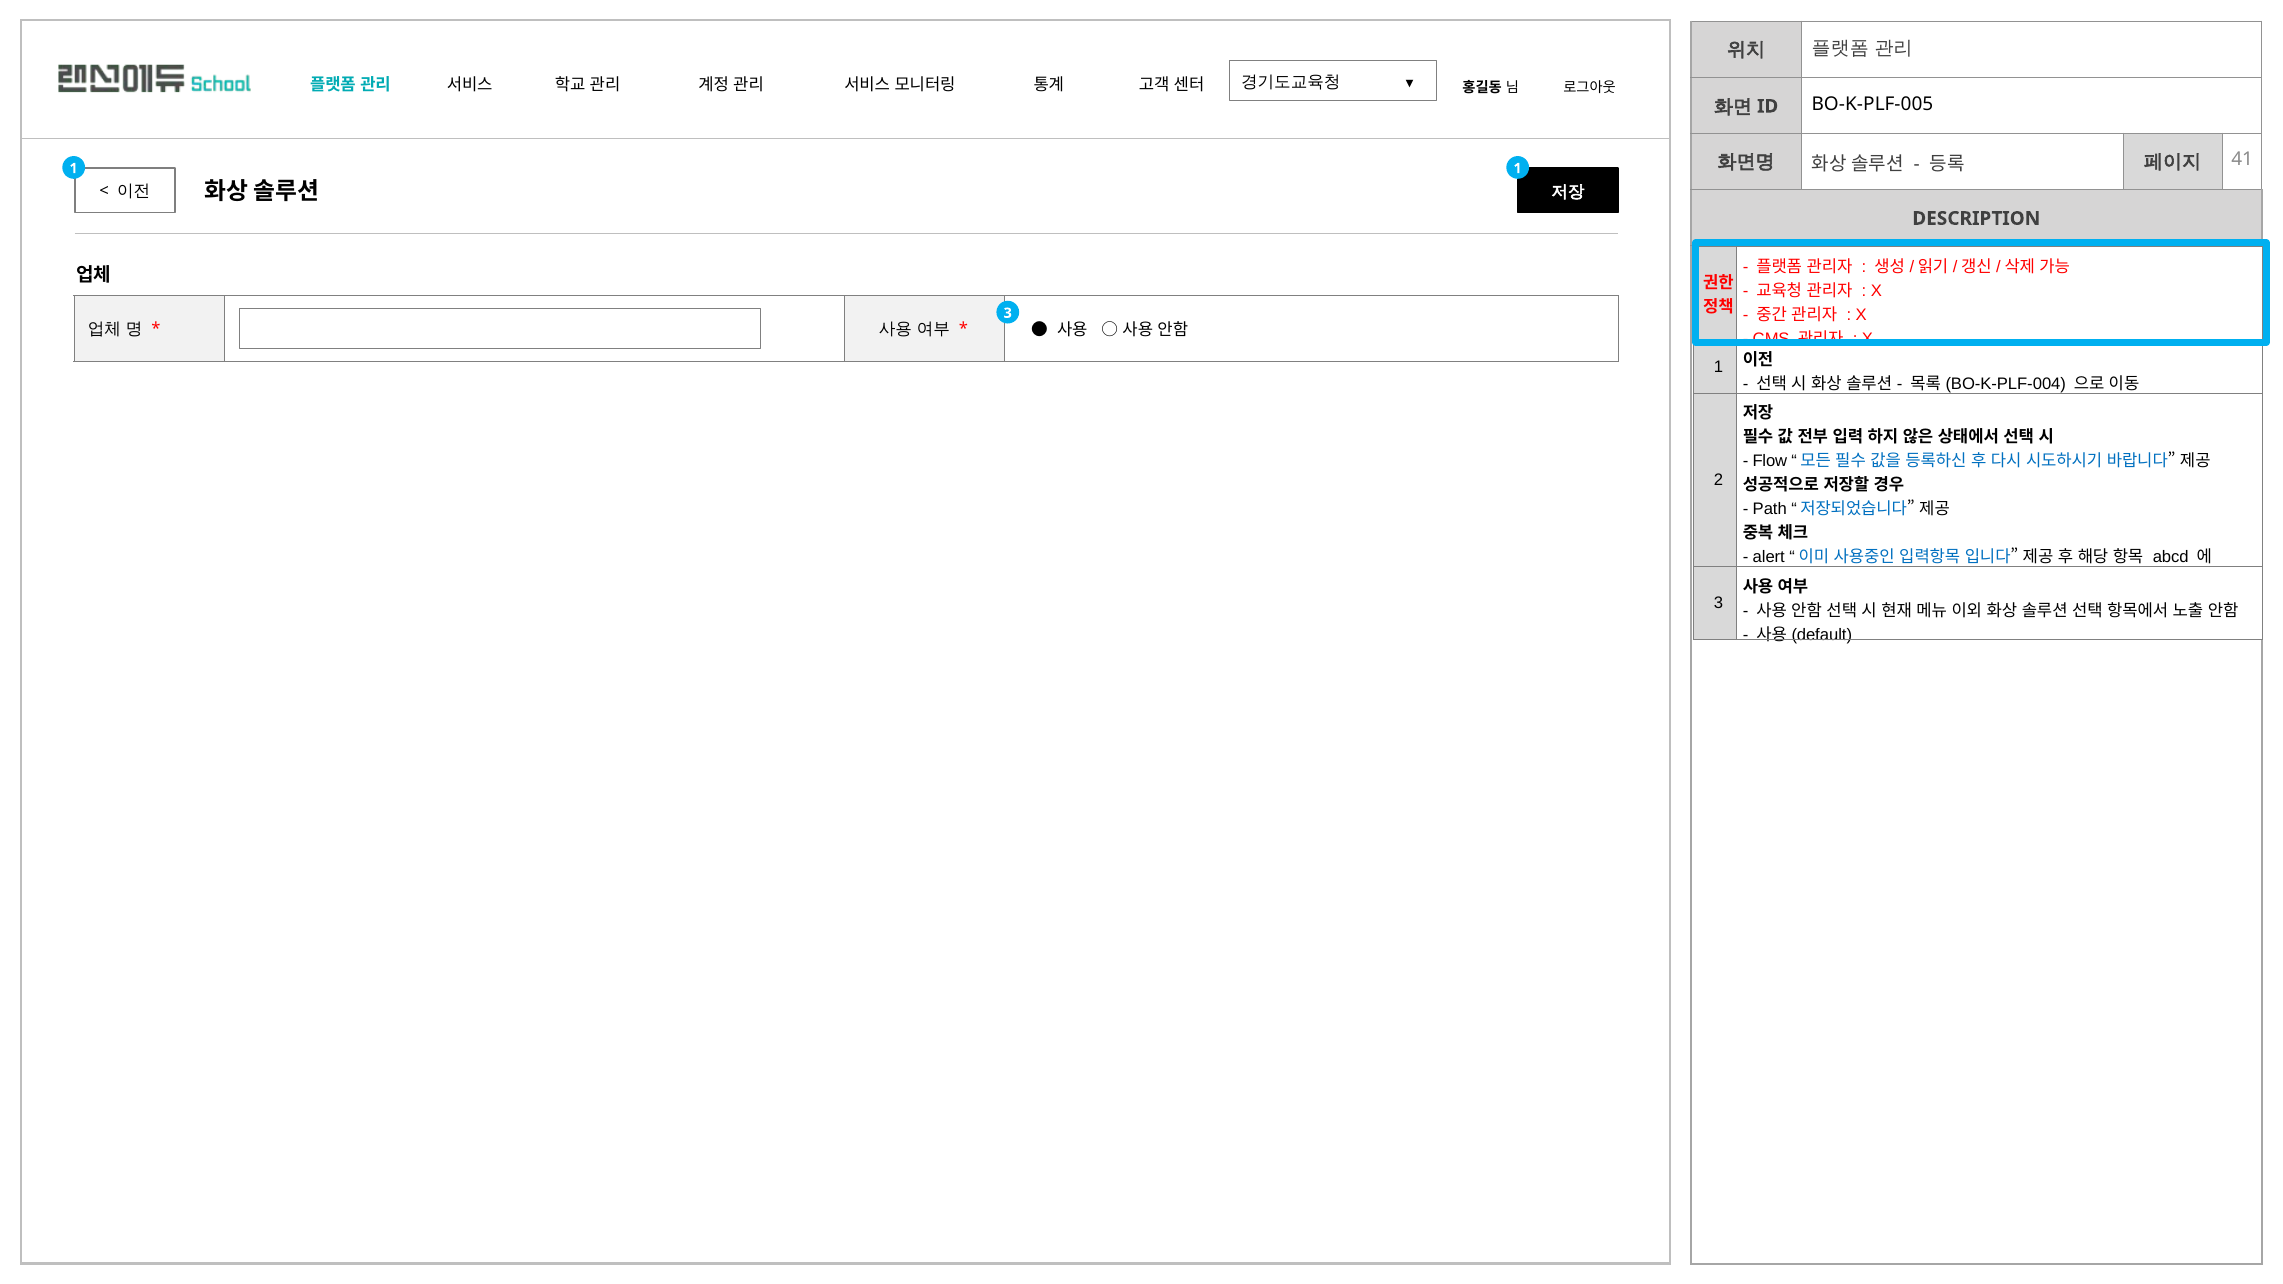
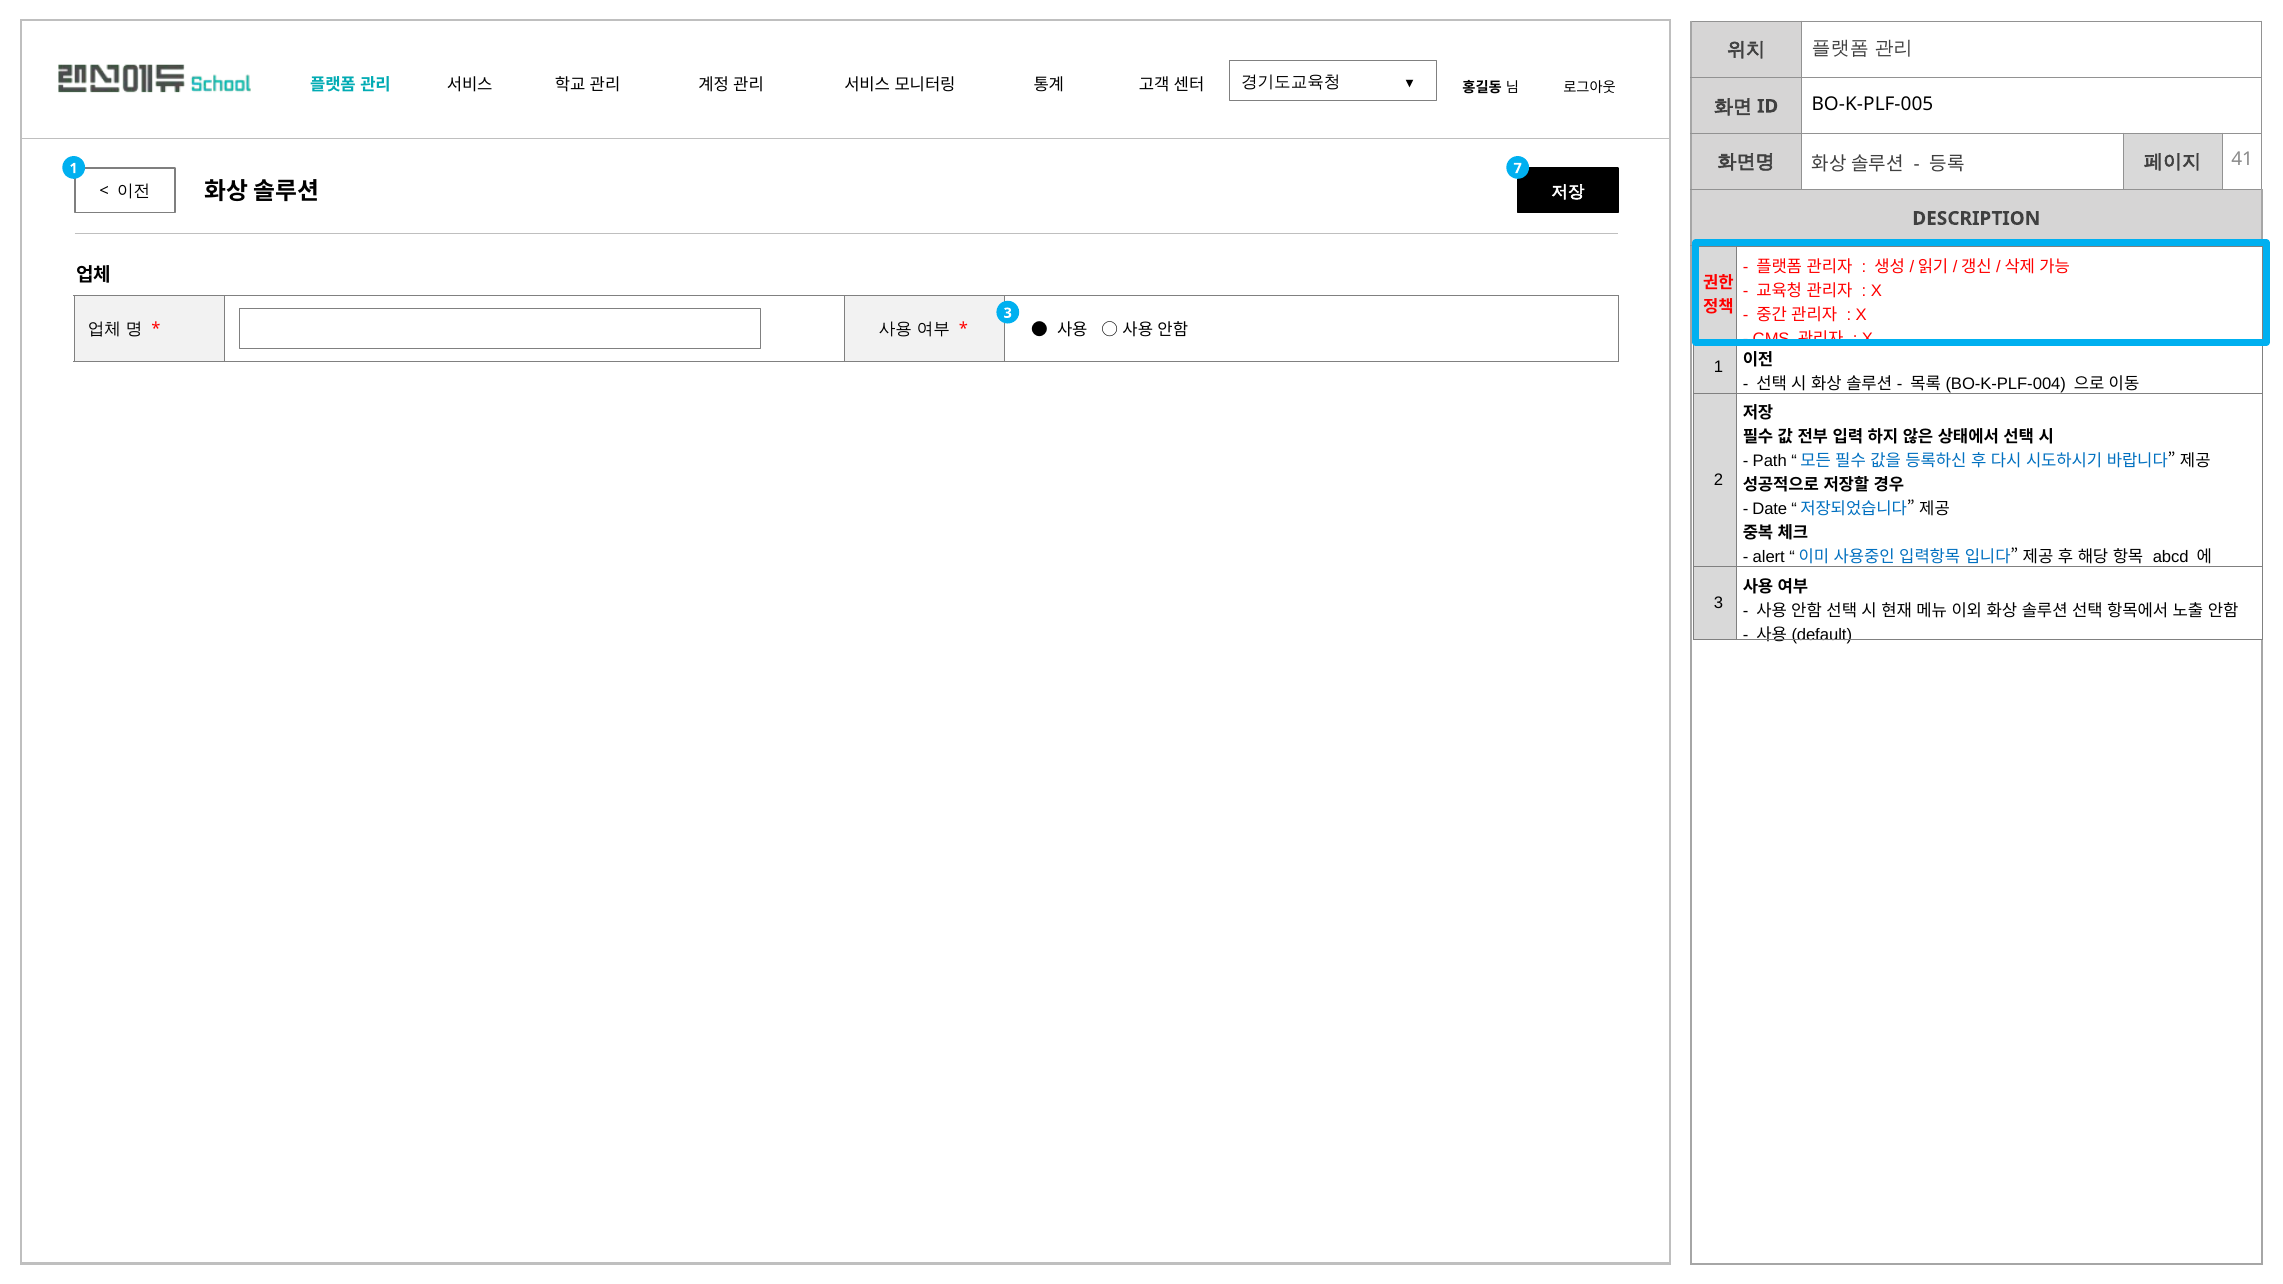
1 1: 1 -> 7 (1518, 168)
Flow: Flow -> Path (1770, 462)
Path: Path -> Date (1770, 510)
